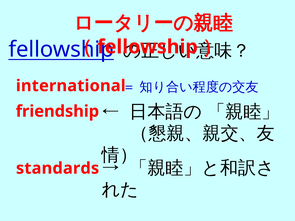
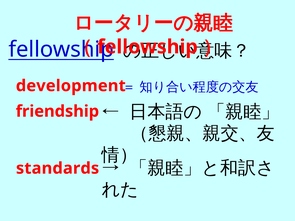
international: international -> development (71, 86)
